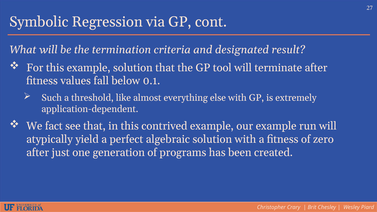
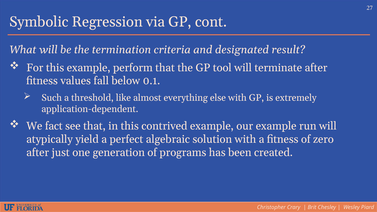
example solution: solution -> perform (133, 68)
